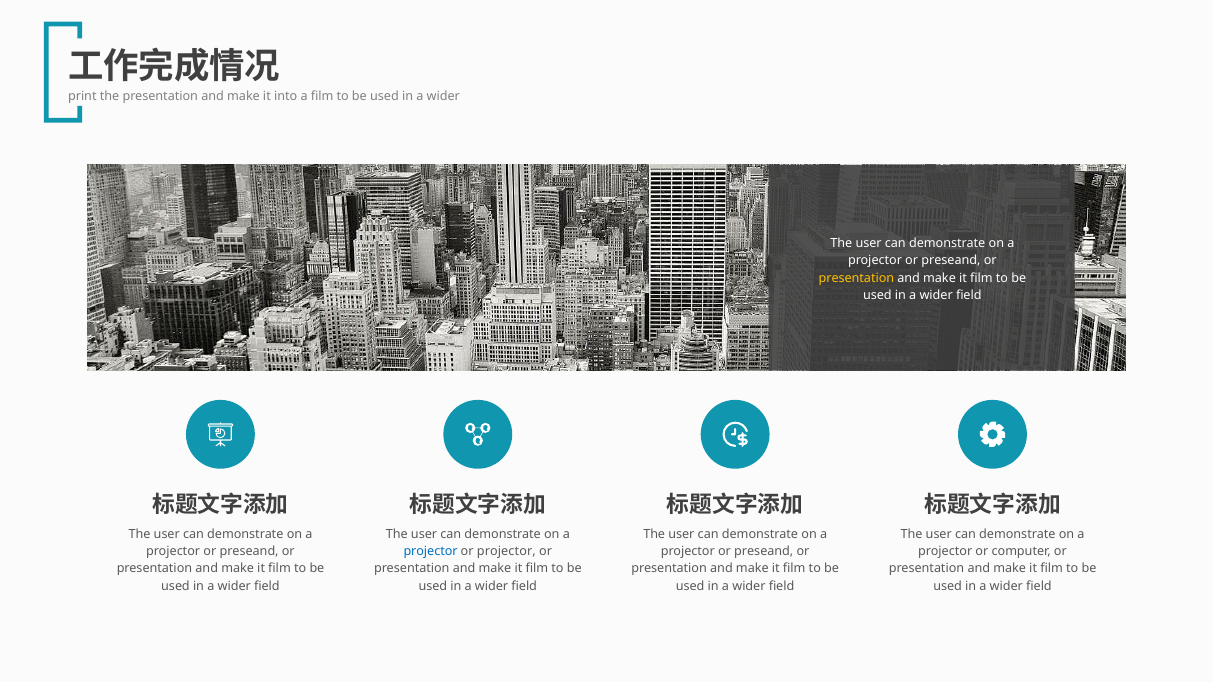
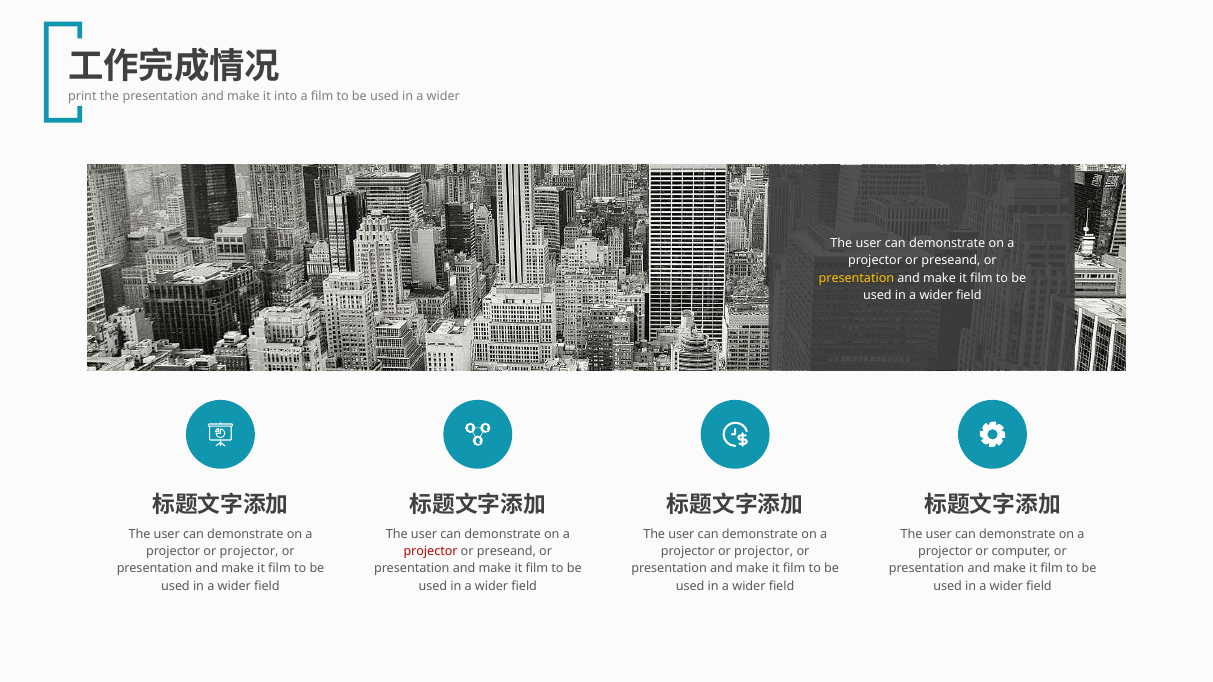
preseand: preseand -> projector (249, 552)
projector colour: blue -> red (431, 552)
projector: projector -> preseand (506, 552)
preseand: preseand -> projector (764, 552)
